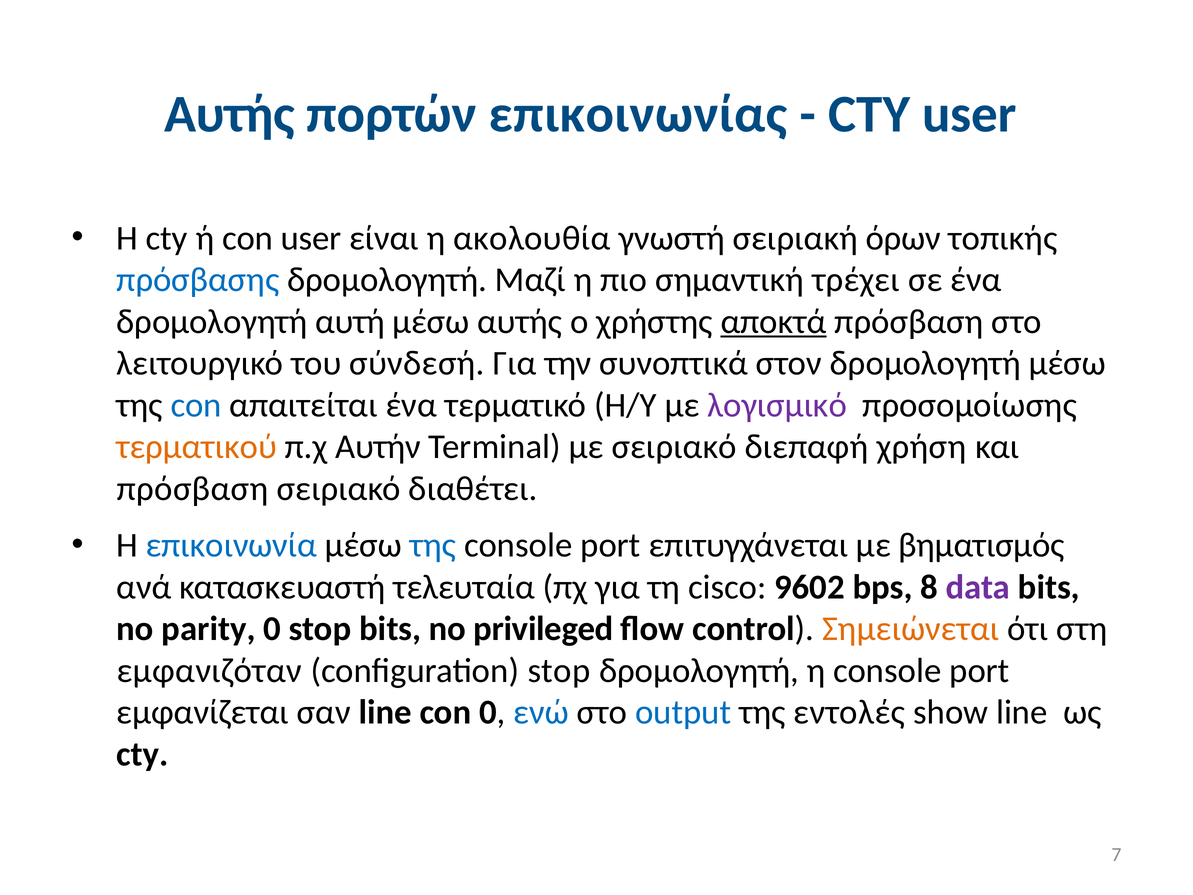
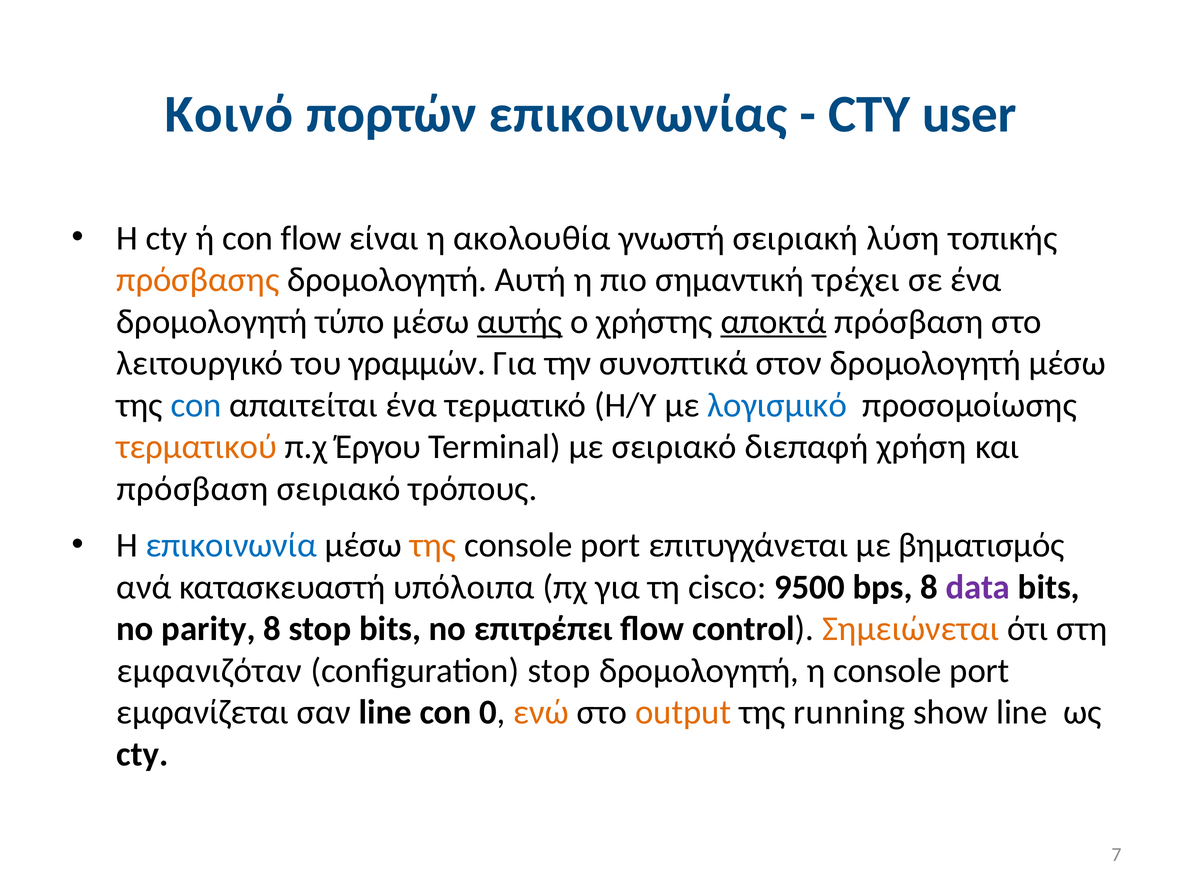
Αυτής: Αυτής -> Κοινό (229, 114)
con user: user -> flow (311, 238)
όρων: όρων -> λύση (903, 238)
πρόσβασης colour: blue -> orange (198, 280)
Μαζί: Μαζί -> Αυτή (530, 280)
αυτή: αυτή -> τύπο (350, 322)
αυτής underline: none -> present (520, 322)
σύνδεσή: σύνδεσή -> γραμμών (417, 363)
λογισμικό colour: purple -> blue (777, 405)
Αυτήν: Αυτήν -> Έργου (378, 447)
διαθέτει: διαθέτει -> τρόπους (473, 489)
της colour: blue -> orange (433, 545)
τελευταία: τελευταία -> υπόλοιπα (464, 587)
9602: 9602 -> 9500 (809, 587)
parity 0: 0 -> 8 (272, 629)
privileged: privileged -> επιτρέπει (543, 629)
ενώ colour: blue -> orange (541, 712)
output colour: blue -> orange (683, 712)
εντολές: εντολές -> running (849, 712)
